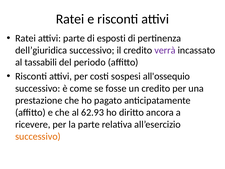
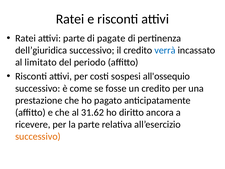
esposti: esposti -> pagate (111, 38)
verrà colour: purple -> blue (165, 50)
tassabili: tassabili -> limitato (41, 62)
62.93: 62.93 -> 31.62 (93, 112)
